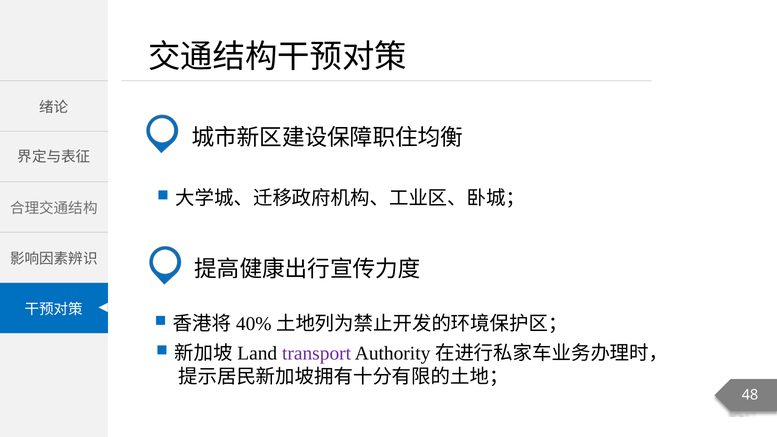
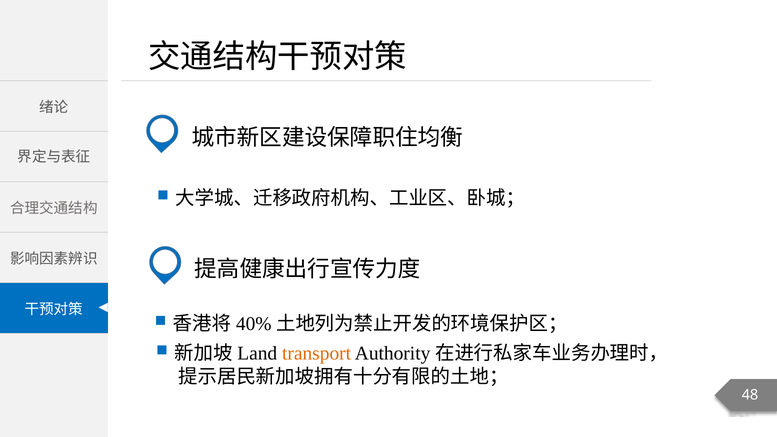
transport colour: purple -> orange (317, 353)
